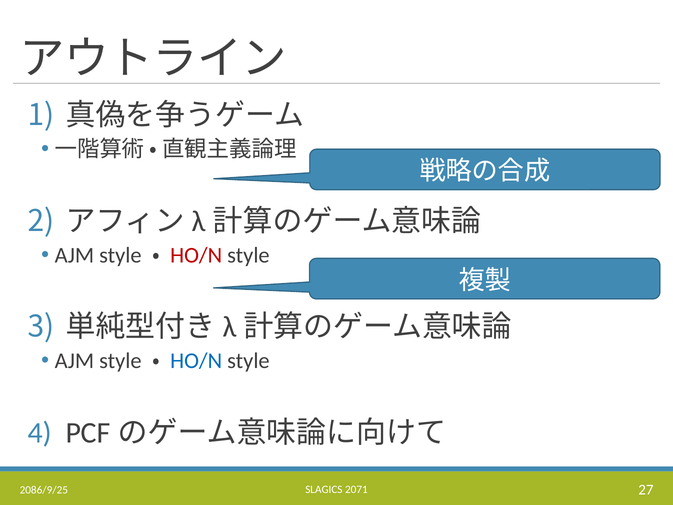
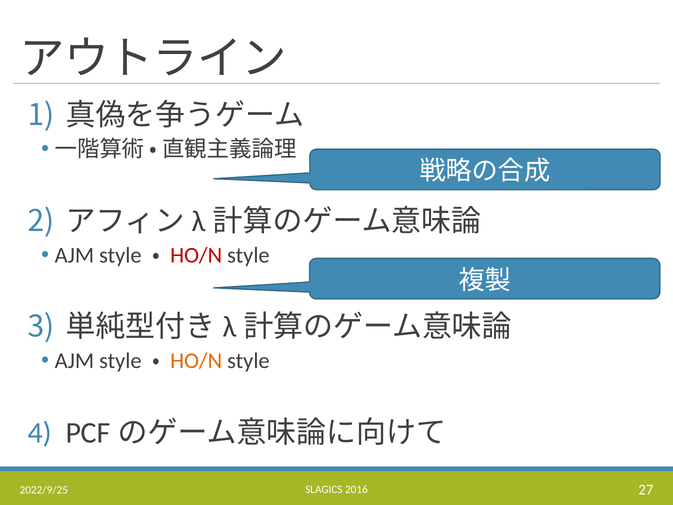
HO/N colour: blue -> orange (196, 361)
2071: 2071 -> 2016 (356, 490)
2086/9/25: 2086/9/25 -> 2022/9/25 (44, 490)
